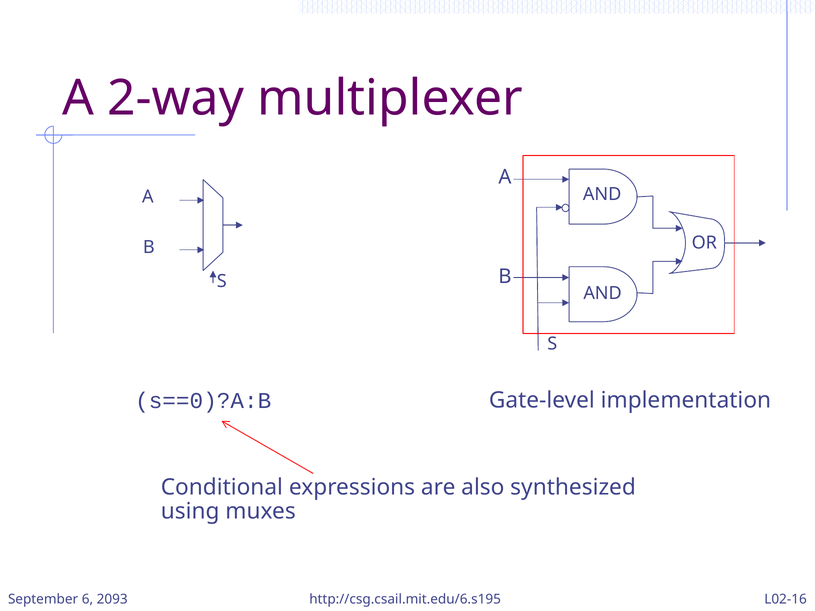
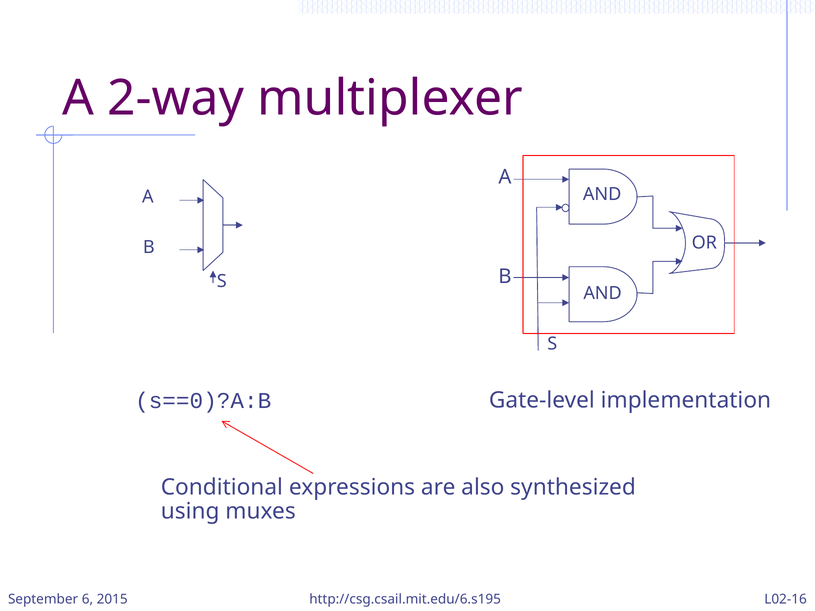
2093: 2093 -> 2015 (112, 599)
